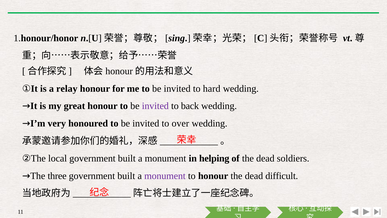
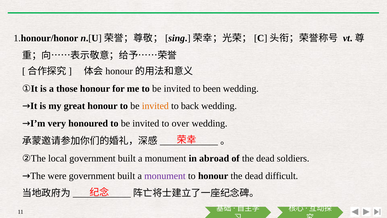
relay: relay -> those (67, 88)
hard: hard -> been (212, 88)
invited colour: purple -> orange (155, 106)
helping: helping -> abroad (214, 158)
three: three -> were (57, 176)
